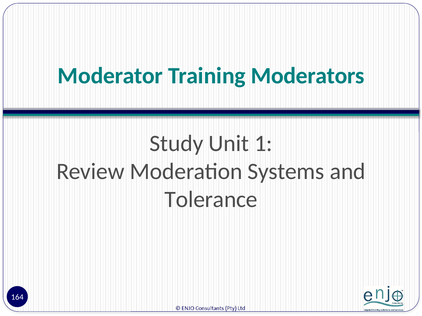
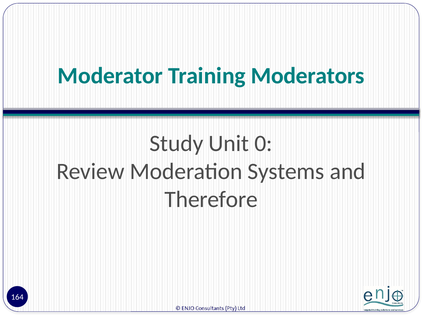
1: 1 -> 0 (263, 144)
Tolerance: Tolerance -> Therefore (211, 200)
